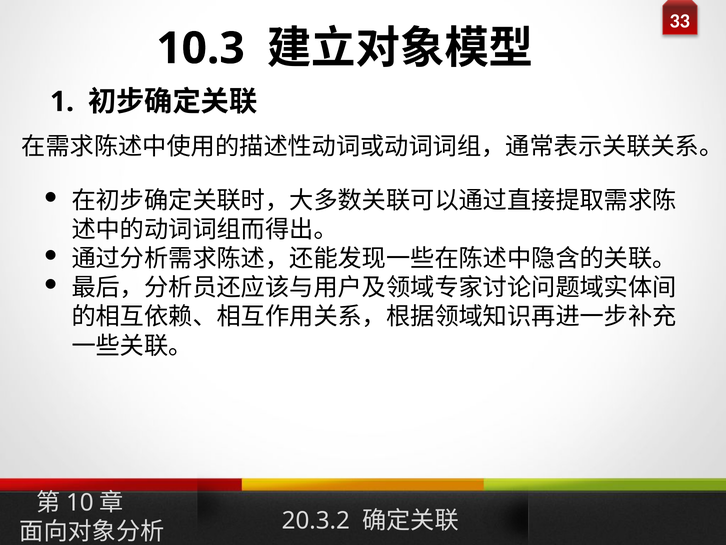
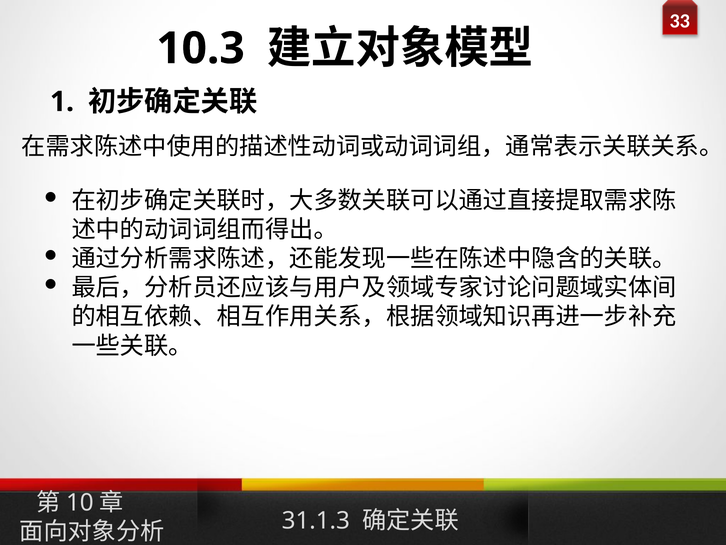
20.3.2: 20.3.2 -> 31.1.3 (316, 520)
